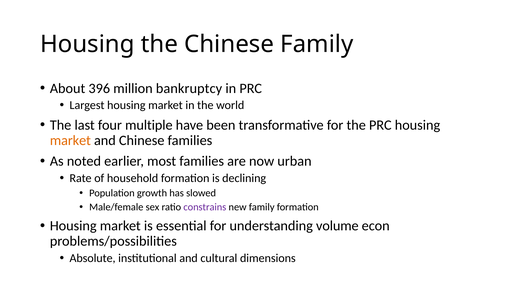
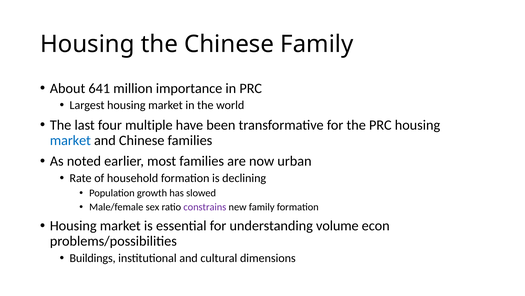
396: 396 -> 641 (99, 88)
bankruptcy: bankruptcy -> importance (189, 88)
market colour: orange -> blue (70, 140)
Absolute: Absolute -> Buildings (93, 258)
